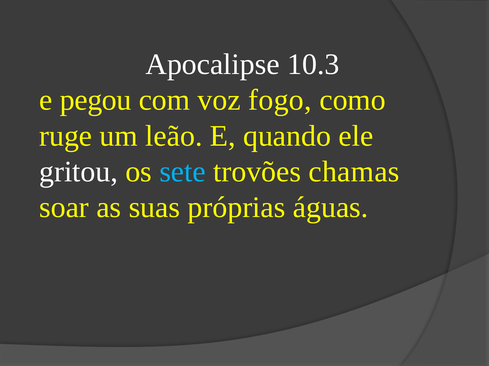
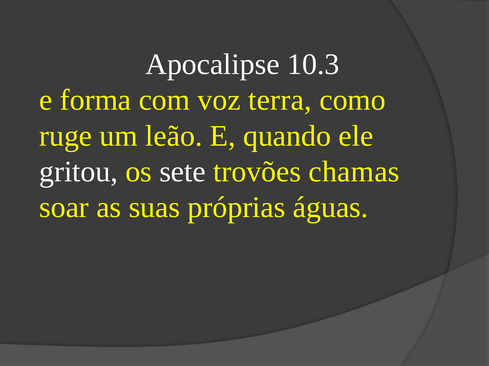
pegou: pegou -> forma (96, 100)
fogo: fogo -> terra (280, 100)
sete colour: light blue -> white (183, 172)
